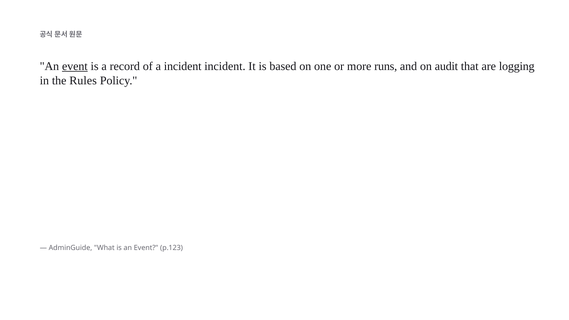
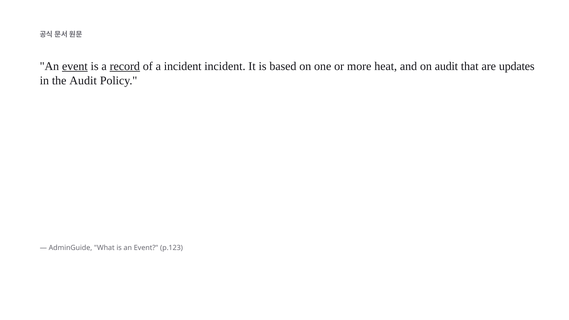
record underline: none -> present (125, 66)
runs: runs -> heat (386, 66)
logging: logging -> updates (517, 66)
the Rules: Rules -> Audit (83, 80)
